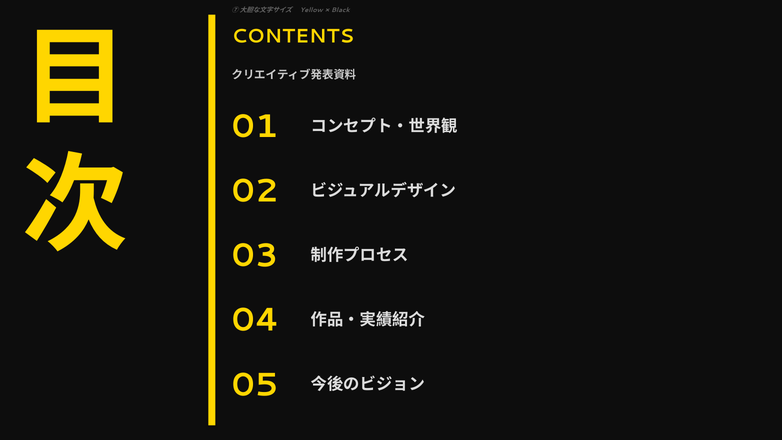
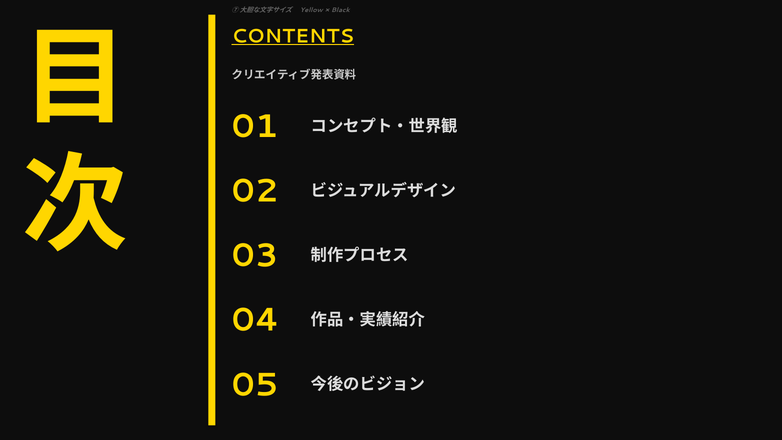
CONTENTS underline: none -> present (293, 36)
